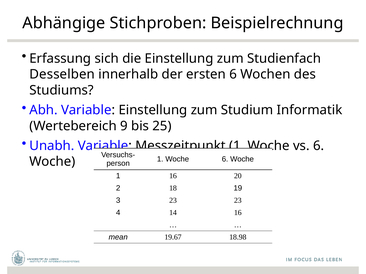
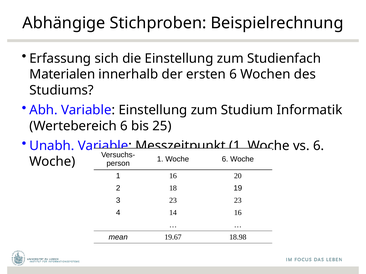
Desselben: Desselben -> Materialen (62, 75)
Wertebereich 9: 9 -> 6 (124, 126)
